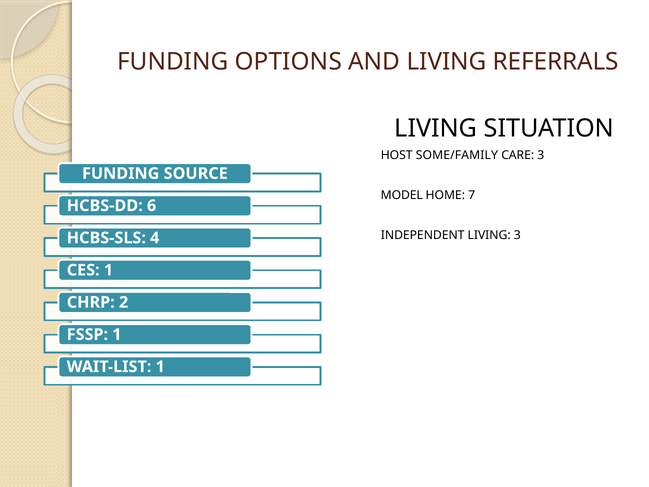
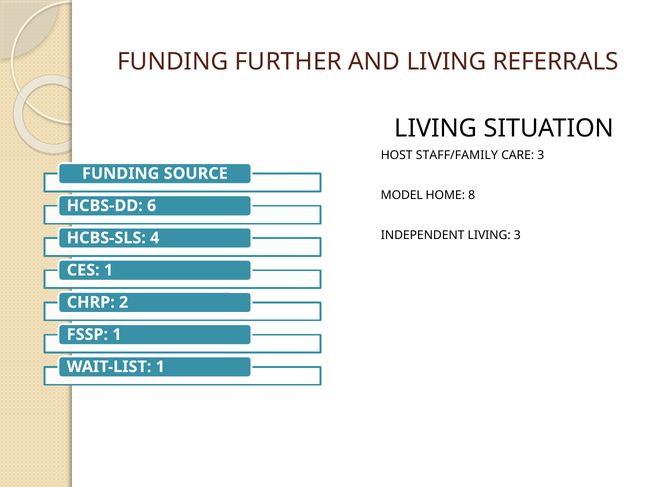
OPTIONS: OPTIONS -> FURTHER (288, 62)
SOME/FAMILY: SOME/FAMILY -> STAFF/FAMILY (457, 155)
7: 7 -> 8 (472, 195)
